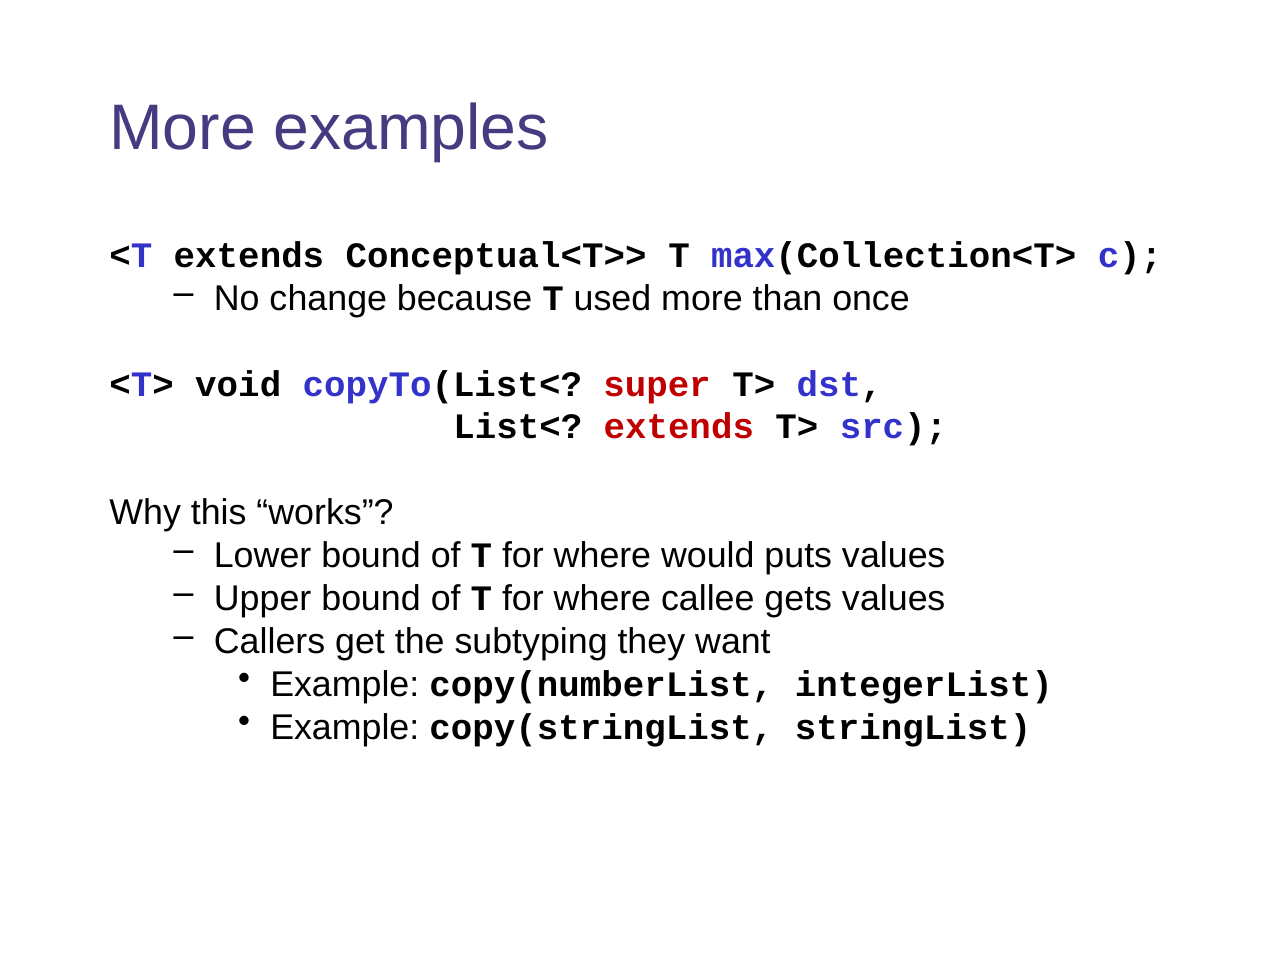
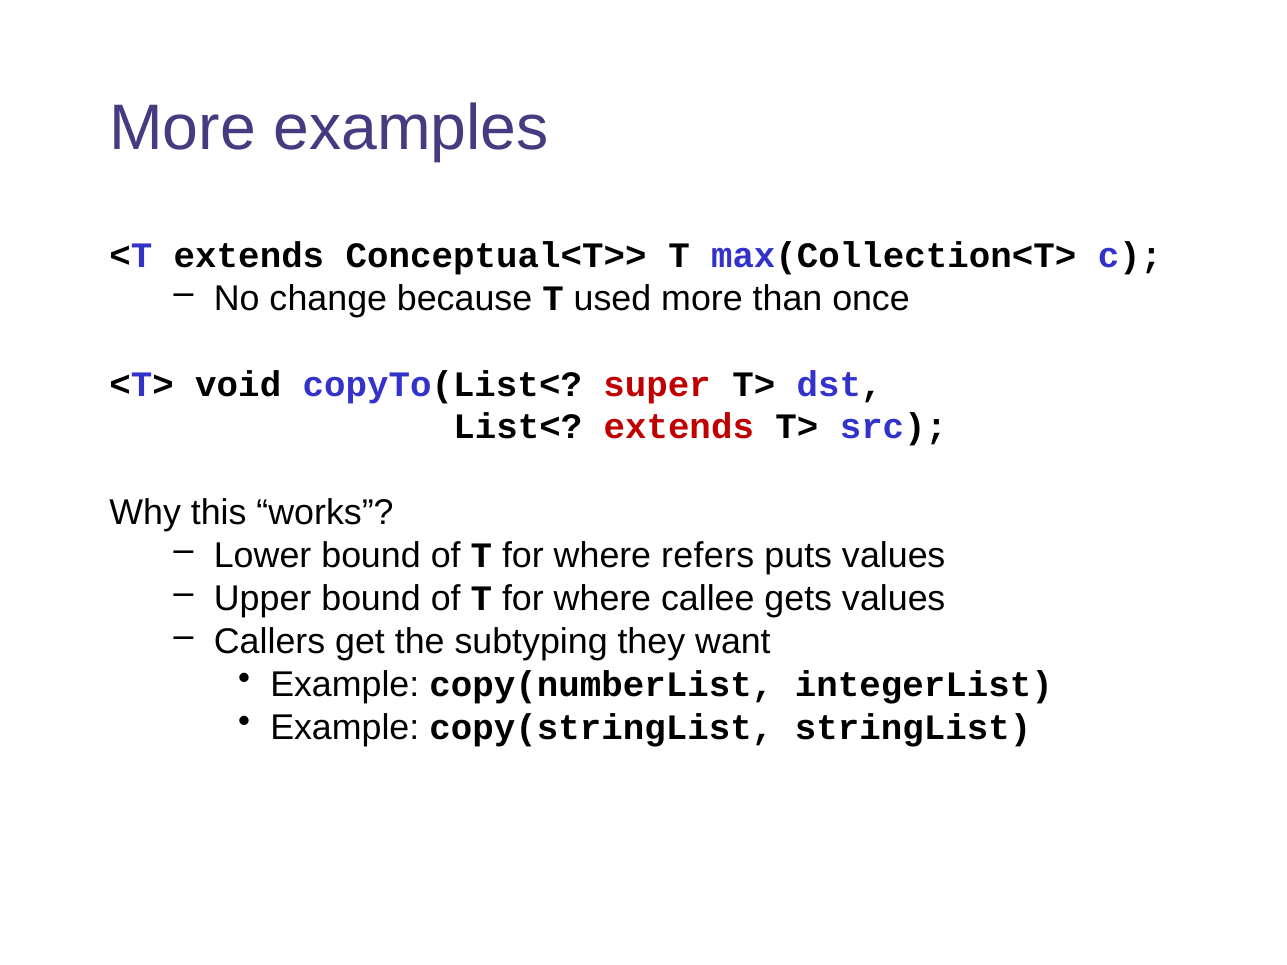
would: would -> refers (708, 556)
